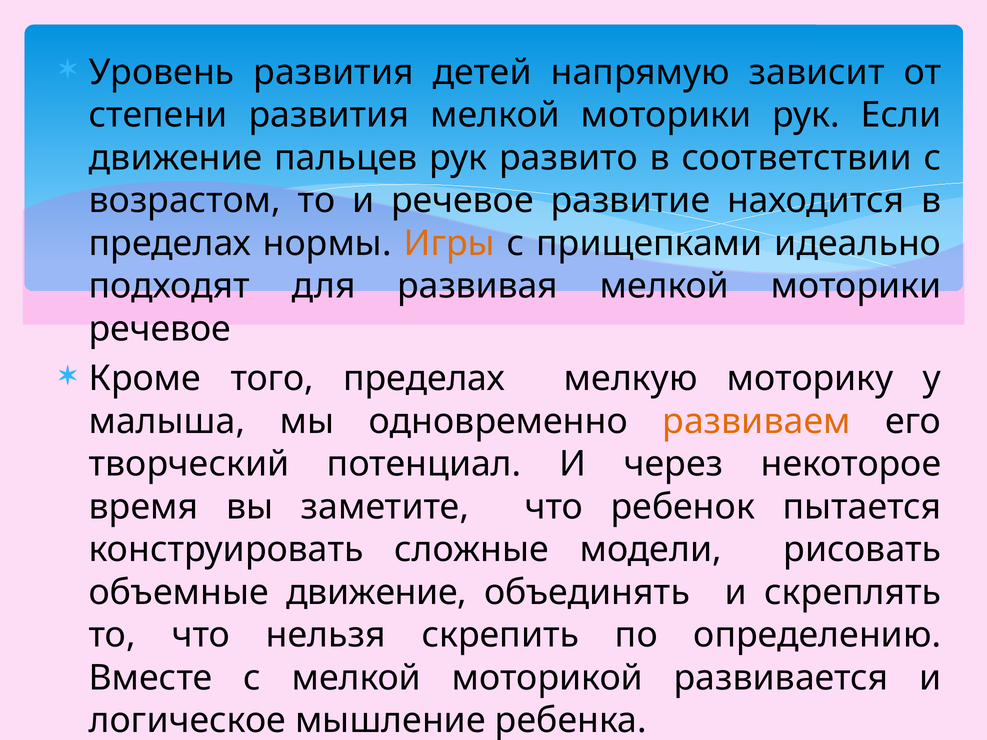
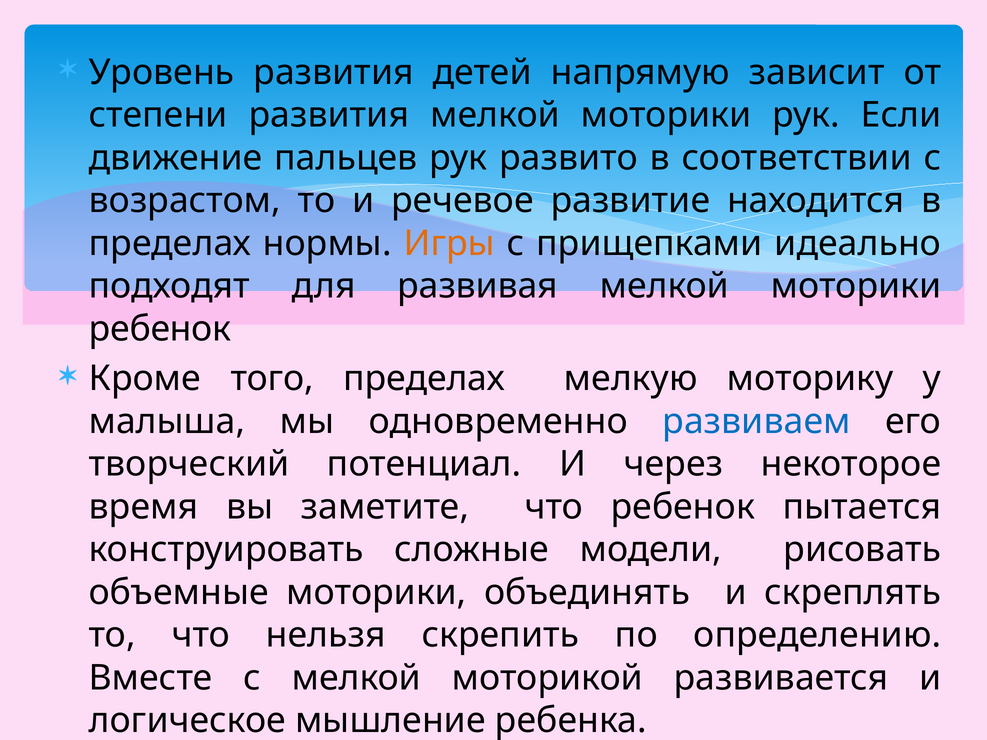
речевое: речевое -> ребенок (160, 329)
развиваем colour: orange -> blue (756, 422)
объемные движение: движение -> моторики (376, 593)
